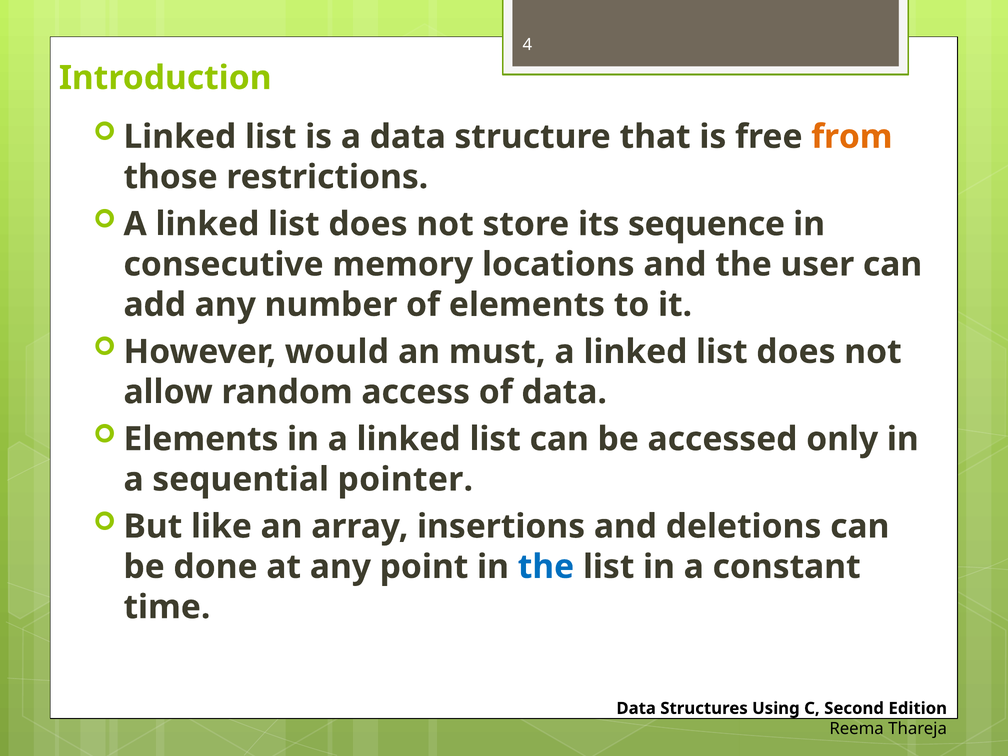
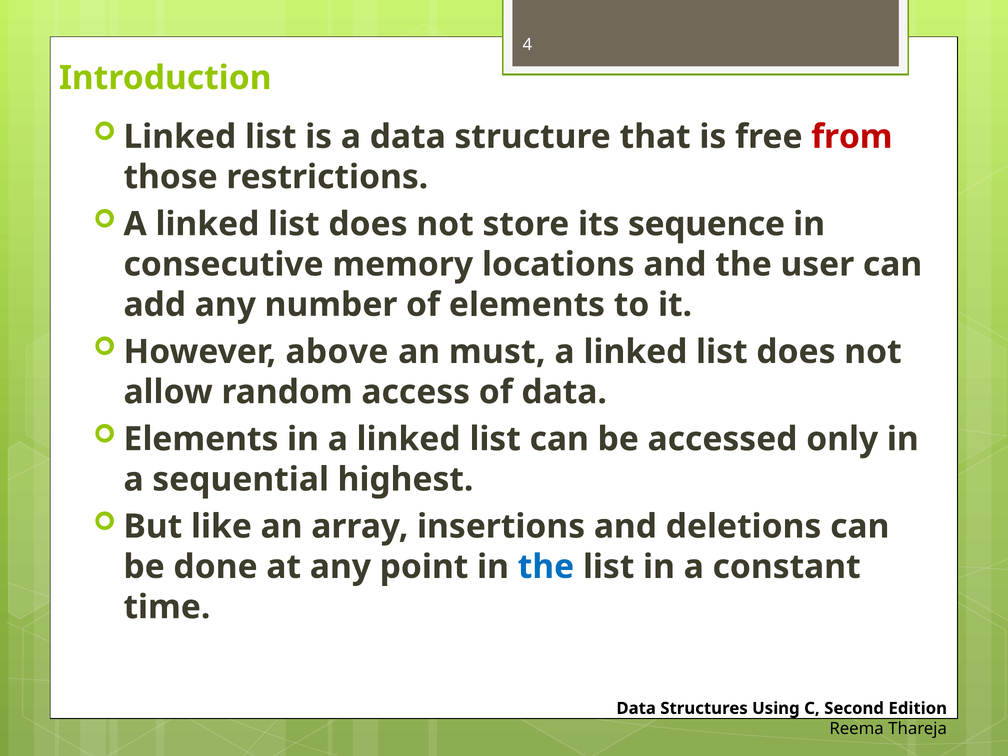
from colour: orange -> red (852, 137)
would: would -> above (337, 352)
pointer: pointer -> highest (405, 479)
